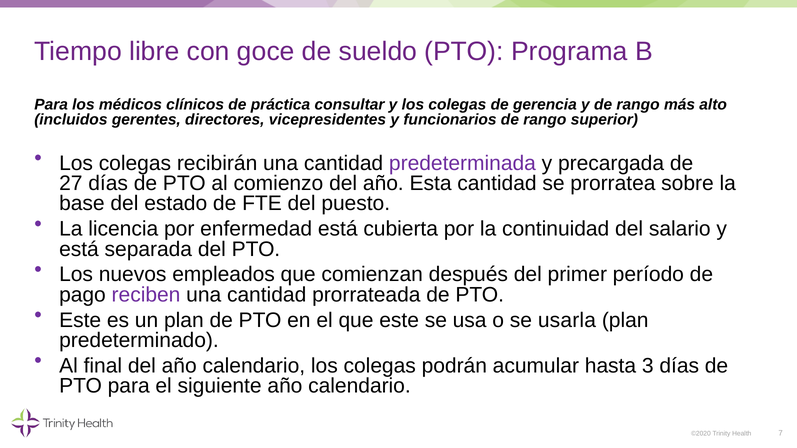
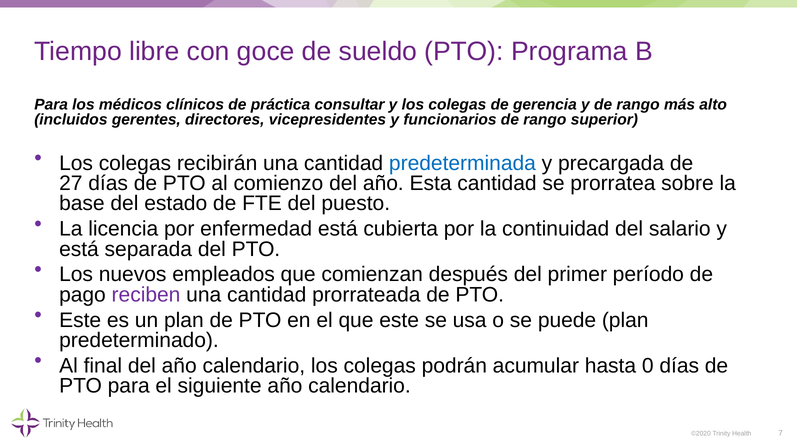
predeterminada colour: purple -> blue (462, 163)
usarla: usarla -> puede (567, 320)
3: 3 -> 0 (648, 366)
